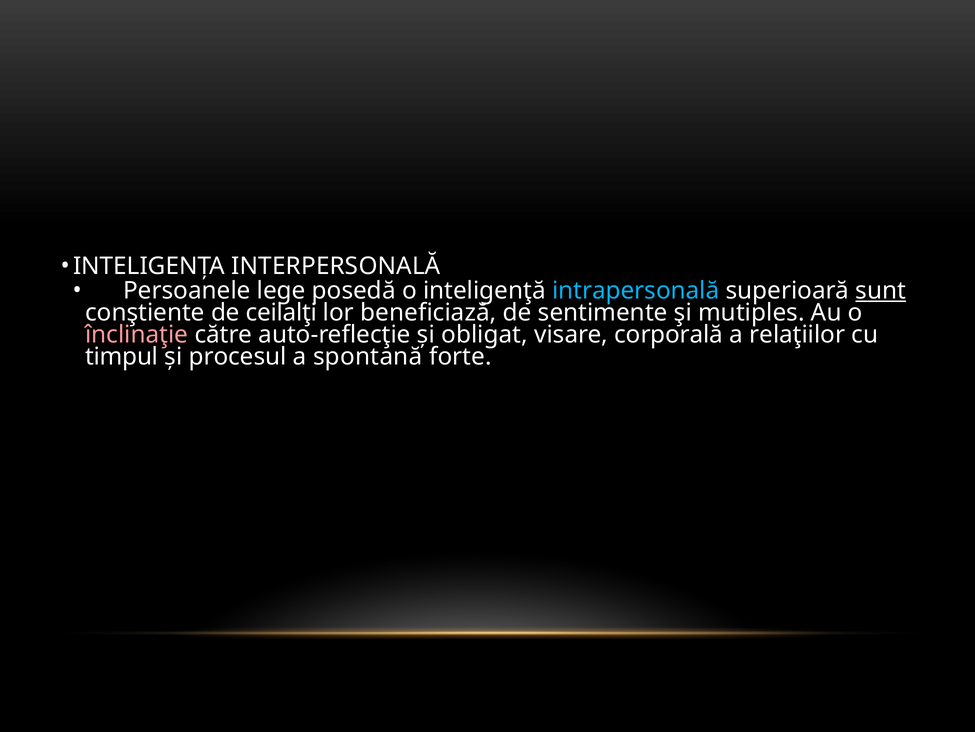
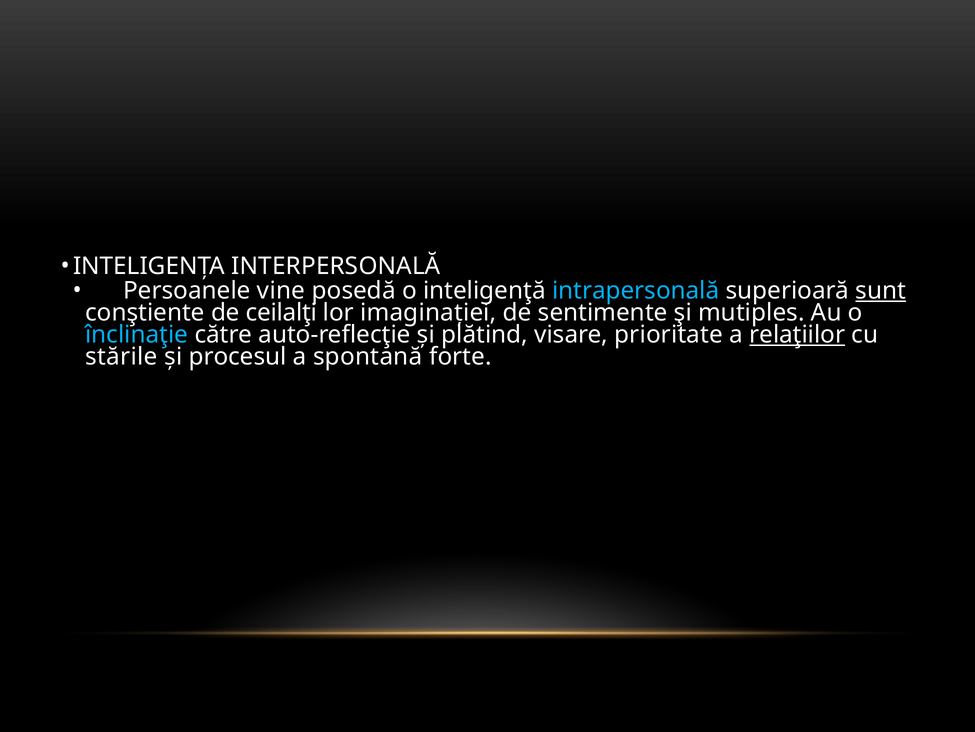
lege: lege -> vine (281, 290)
beneficiază: beneficiază -> imaginației (428, 312)
înclinaţie colour: pink -> light blue (137, 334)
obligat: obligat -> plătind (485, 334)
corporală: corporală -> prioritate (669, 334)
relaţiilor underline: none -> present (797, 334)
timpul: timpul -> stările (121, 356)
